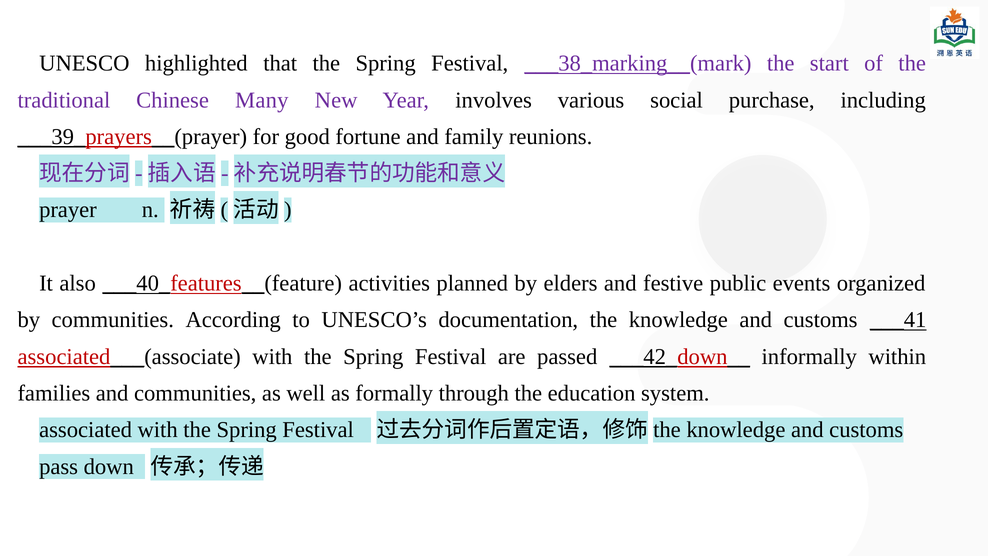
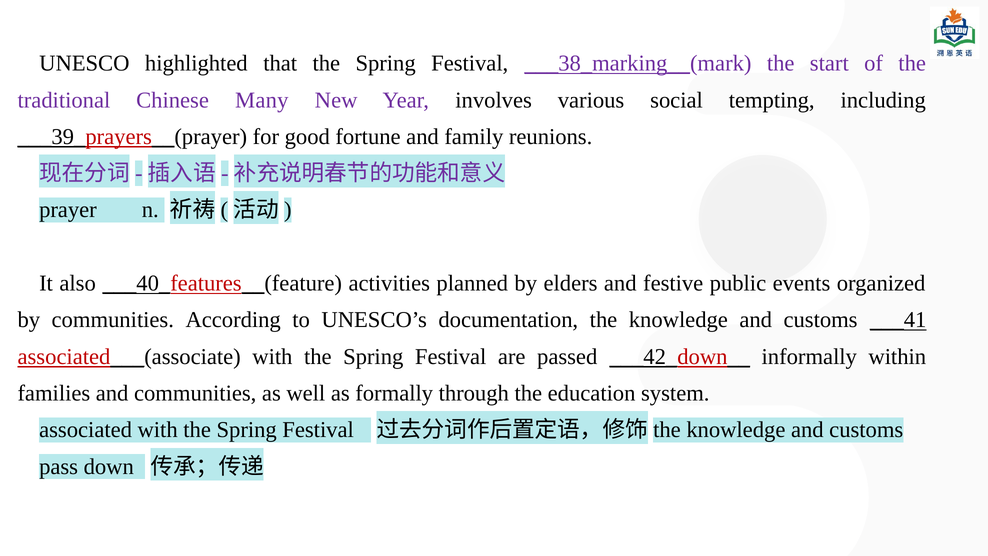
purchase: purchase -> tempting (772, 100)
